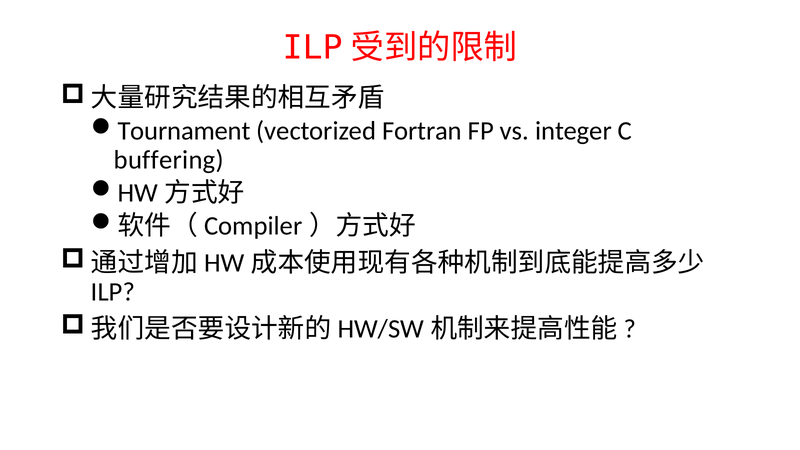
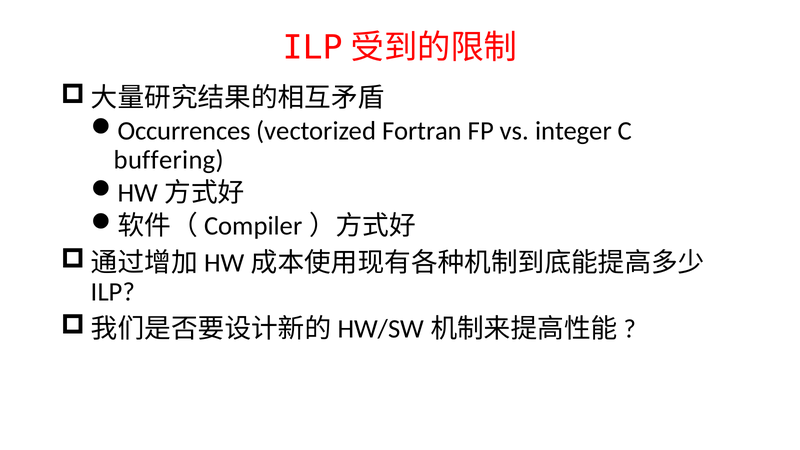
Tournament: Tournament -> Occurrences (184, 131)
